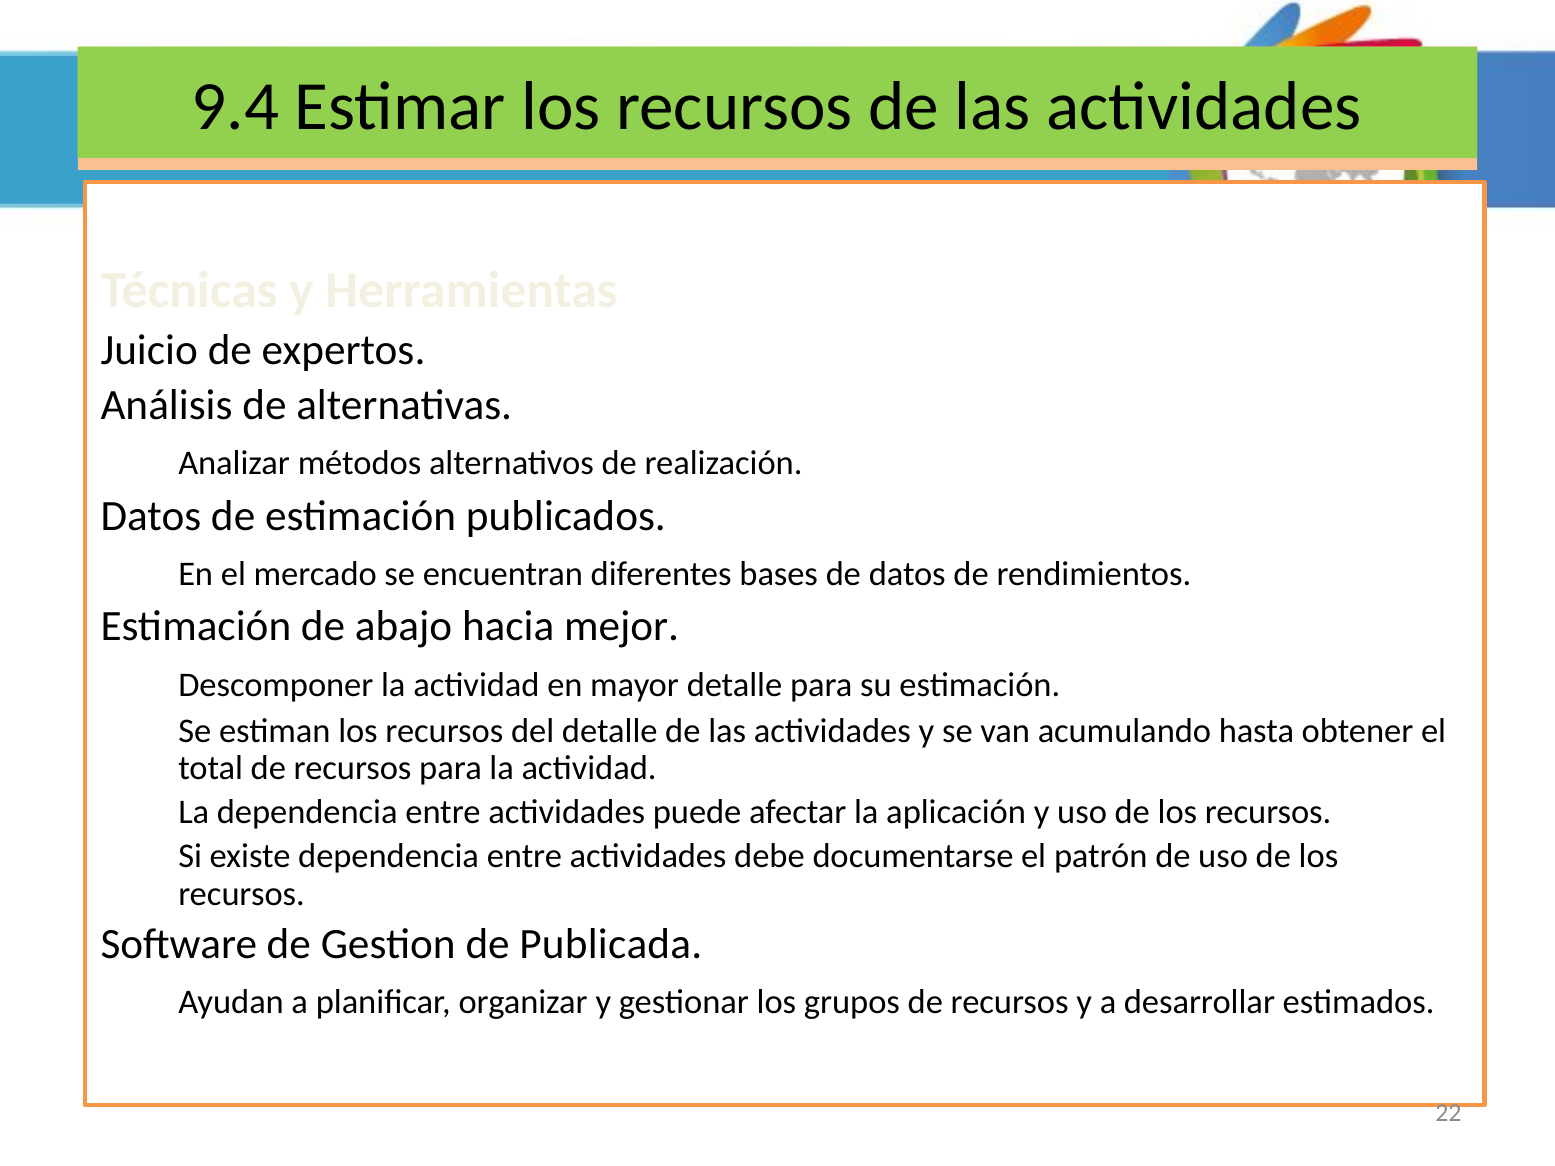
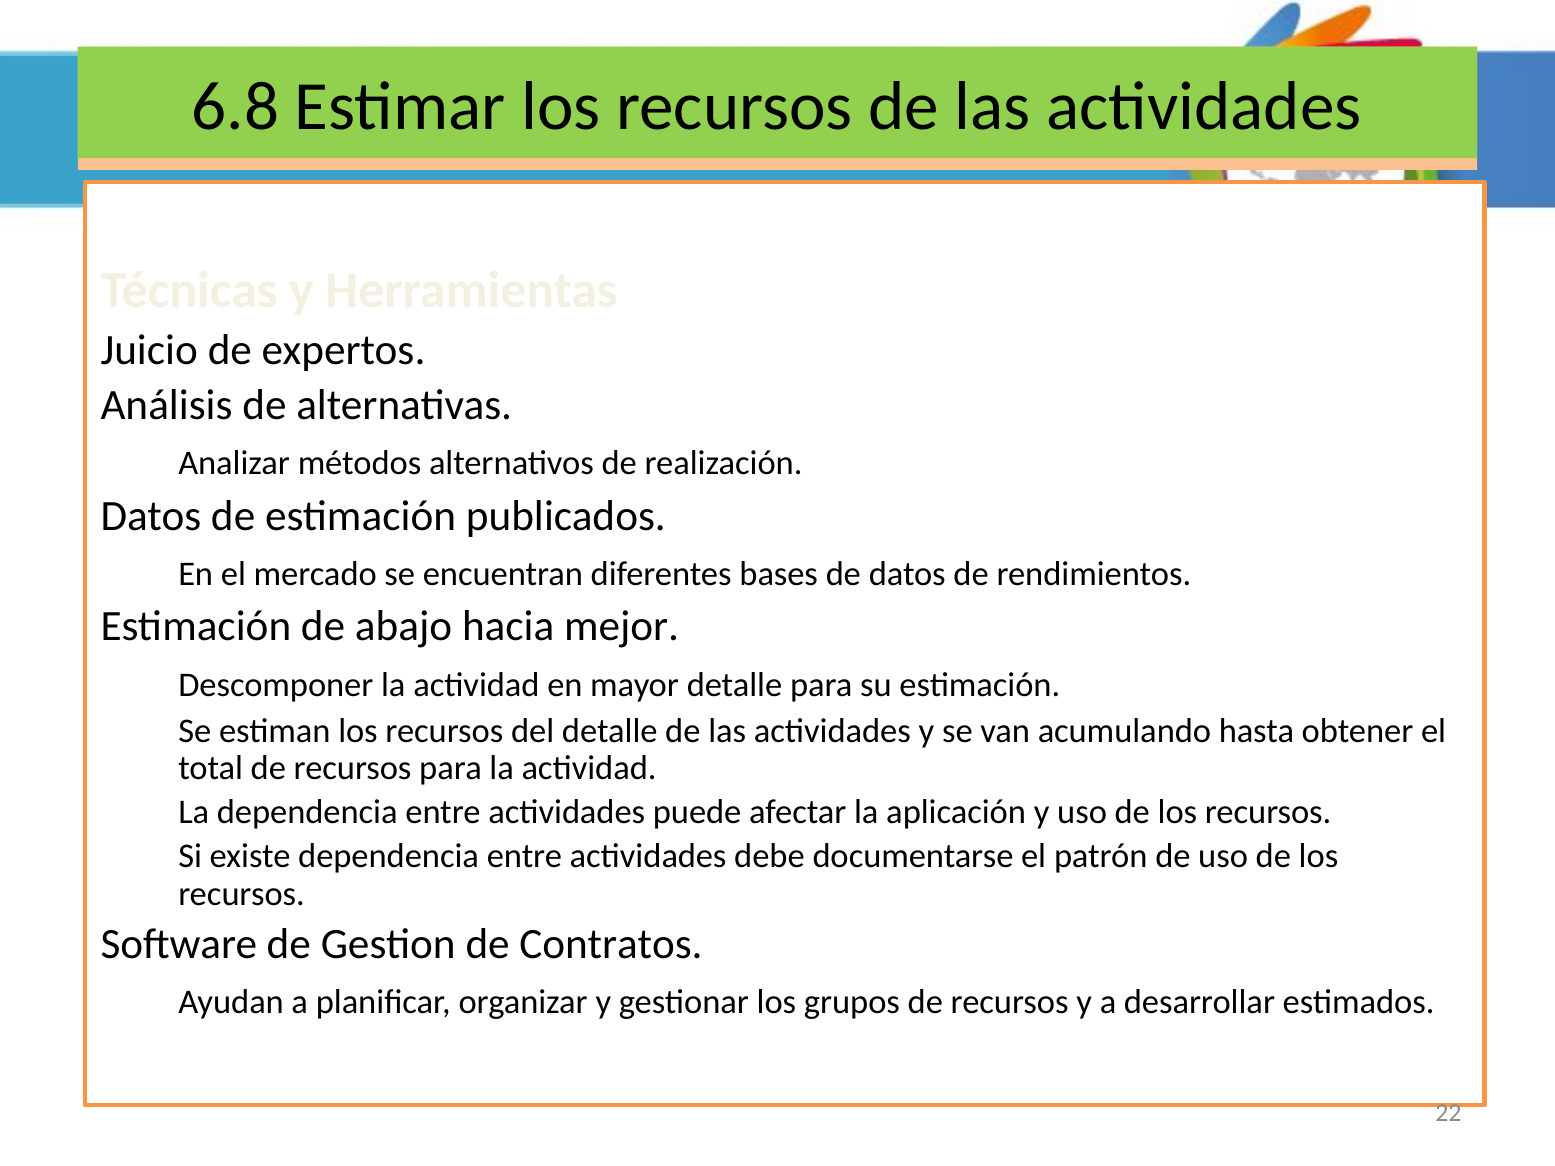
9.4: 9.4 -> 6.8 (235, 107)
Publicada: Publicada -> Contratos (611, 944)
